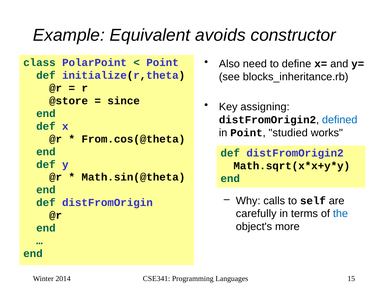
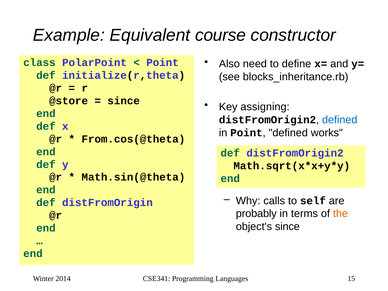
avoids: avoids -> course (221, 35)
Point studied: studied -> defined (288, 133)
carefully: carefully -> probably (256, 214)
the colour: blue -> orange (340, 214)
object's more: more -> since (287, 227)
